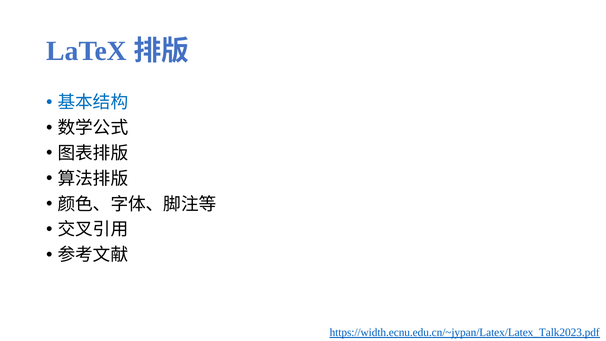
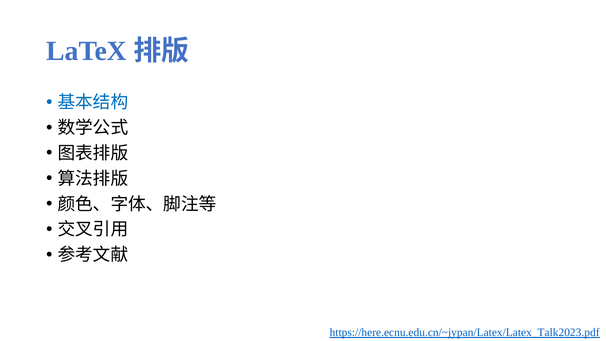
https://width.ecnu.edu.cn/~jypan/Latex/Latex_Talk2023.pdf: https://width.ecnu.edu.cn/~jypan/Latex/Latex_Talk2023.pdf -> https://here.ecnu.edu.cn/~jypan/Latex/Latex_Talk2023.pdf (465, 332)
